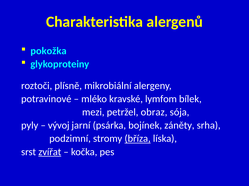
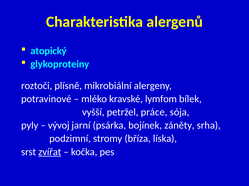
pokožka: pokožka -> atopický (49, 51)
mezi: mezi -> vyšší (93, 113)
obraz: obraz -> práce (154, 113)
bříza underline: present -> none (138, 139)
